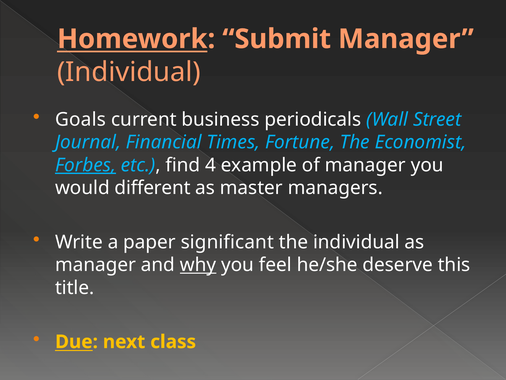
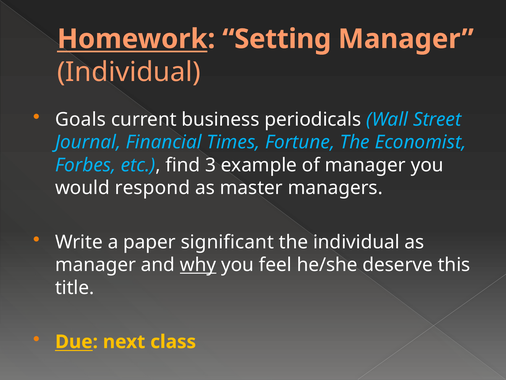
Submit: Submit -> Setting (277, 39)
Forbes underline: present -> none (85, 165)
4: 4 -> 3 (211, 165)
different: different -> respond (152, 188)
